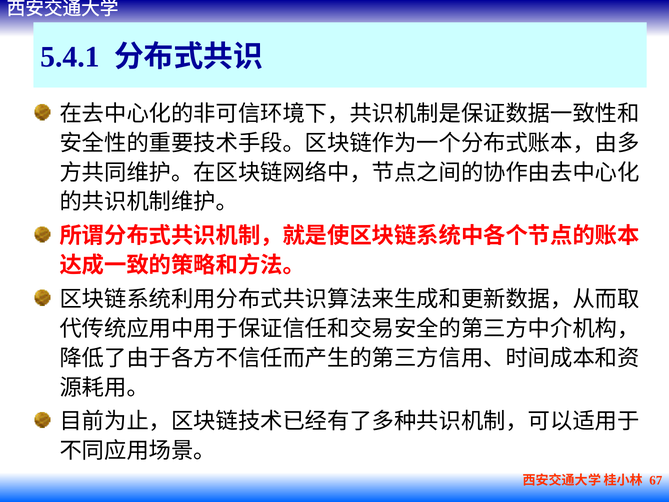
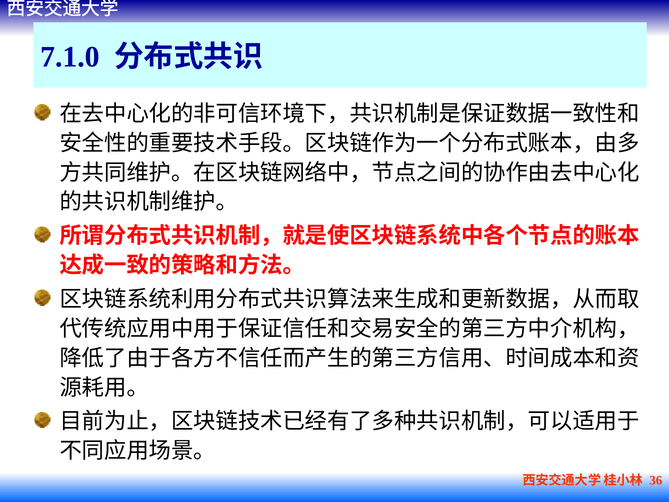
5.4.1: 5.4.1 -> 7.1.0 (70, 57)
67: 67 -> 36 (656, 480)
